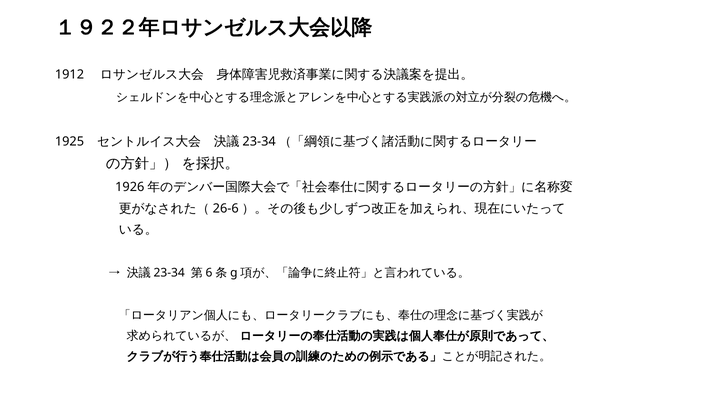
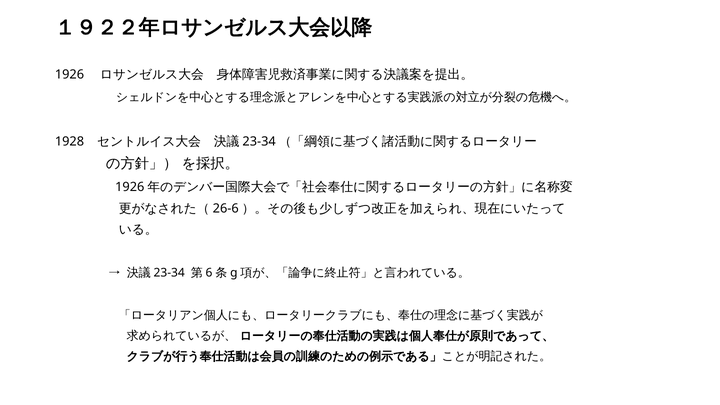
1912: 1912 -> 1926 (69, 74)
1925: 1925 -> 1928 (69, 141)
